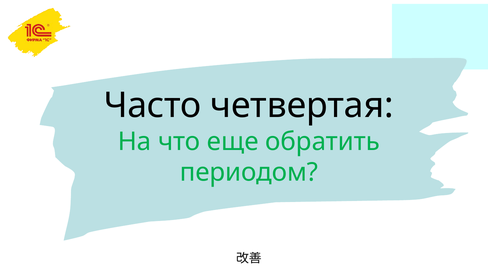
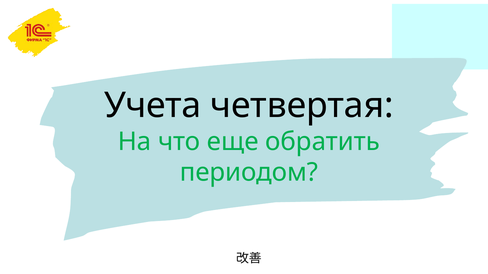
Часто: Часто -> Учета (153, 106)
